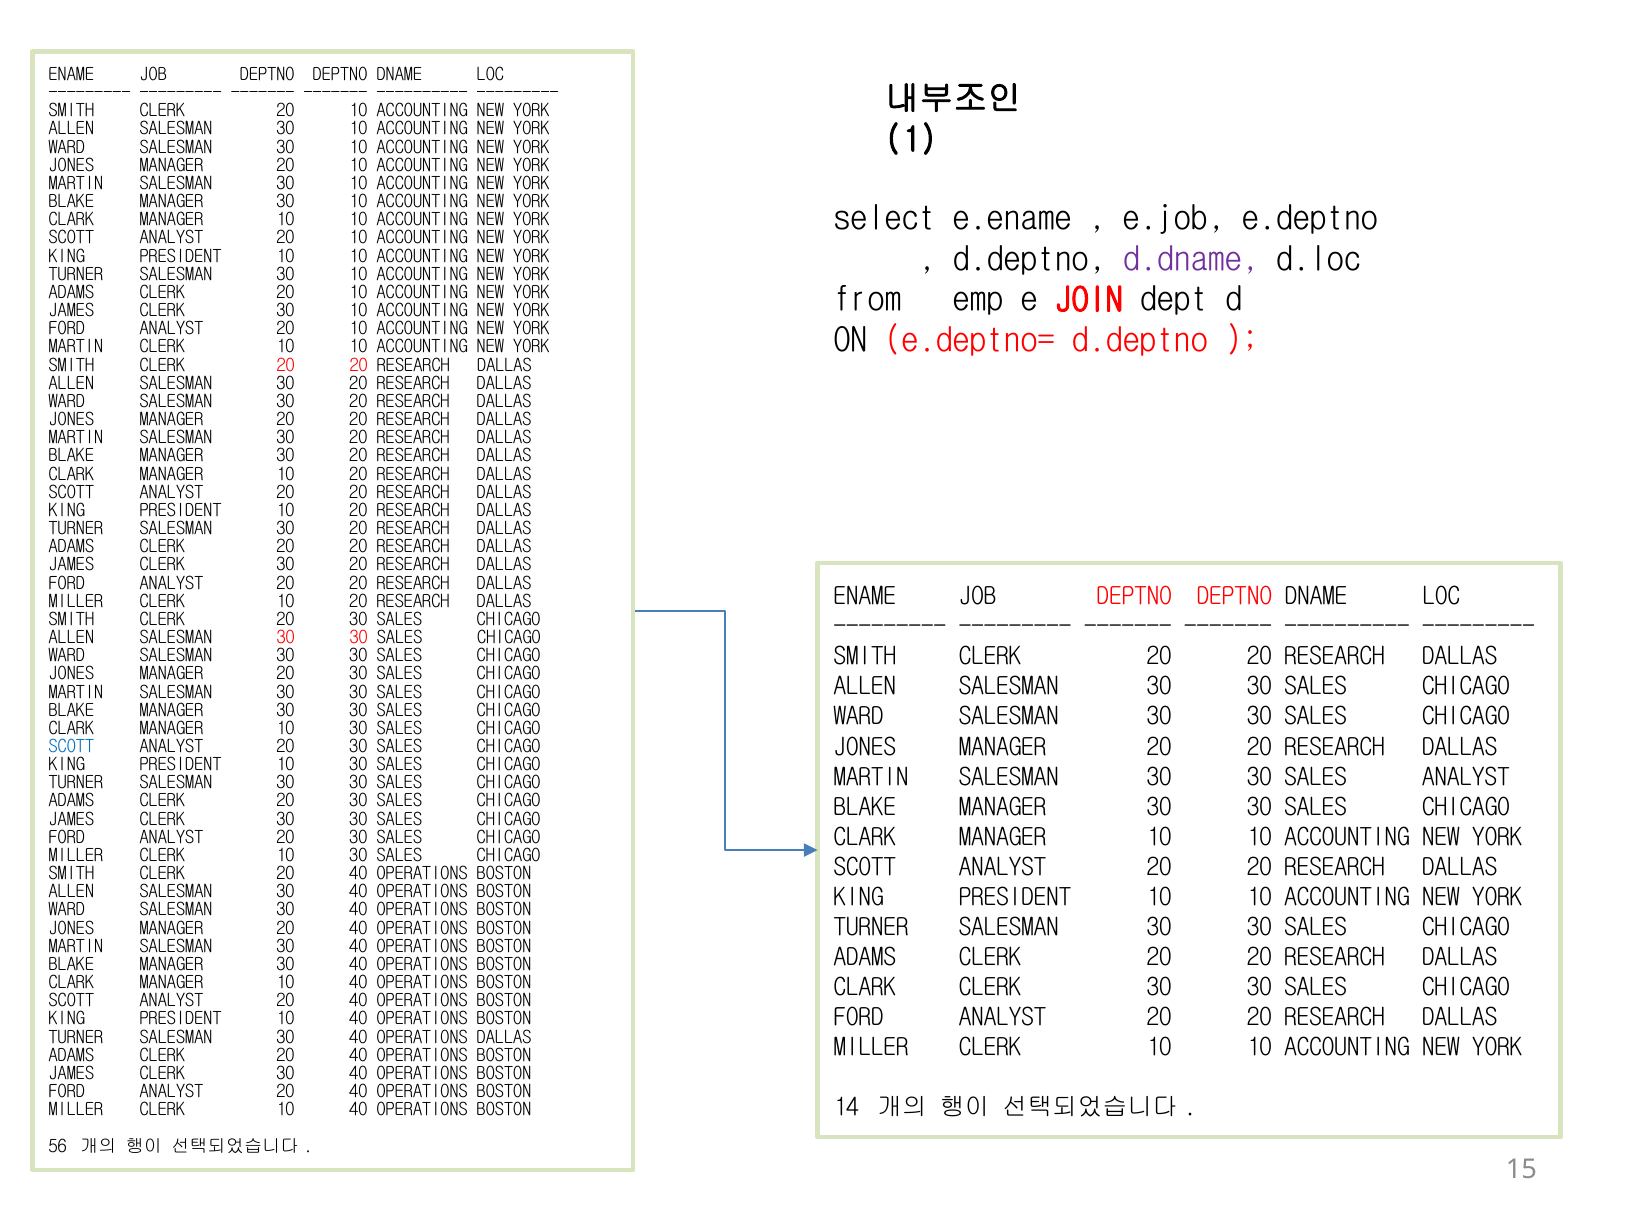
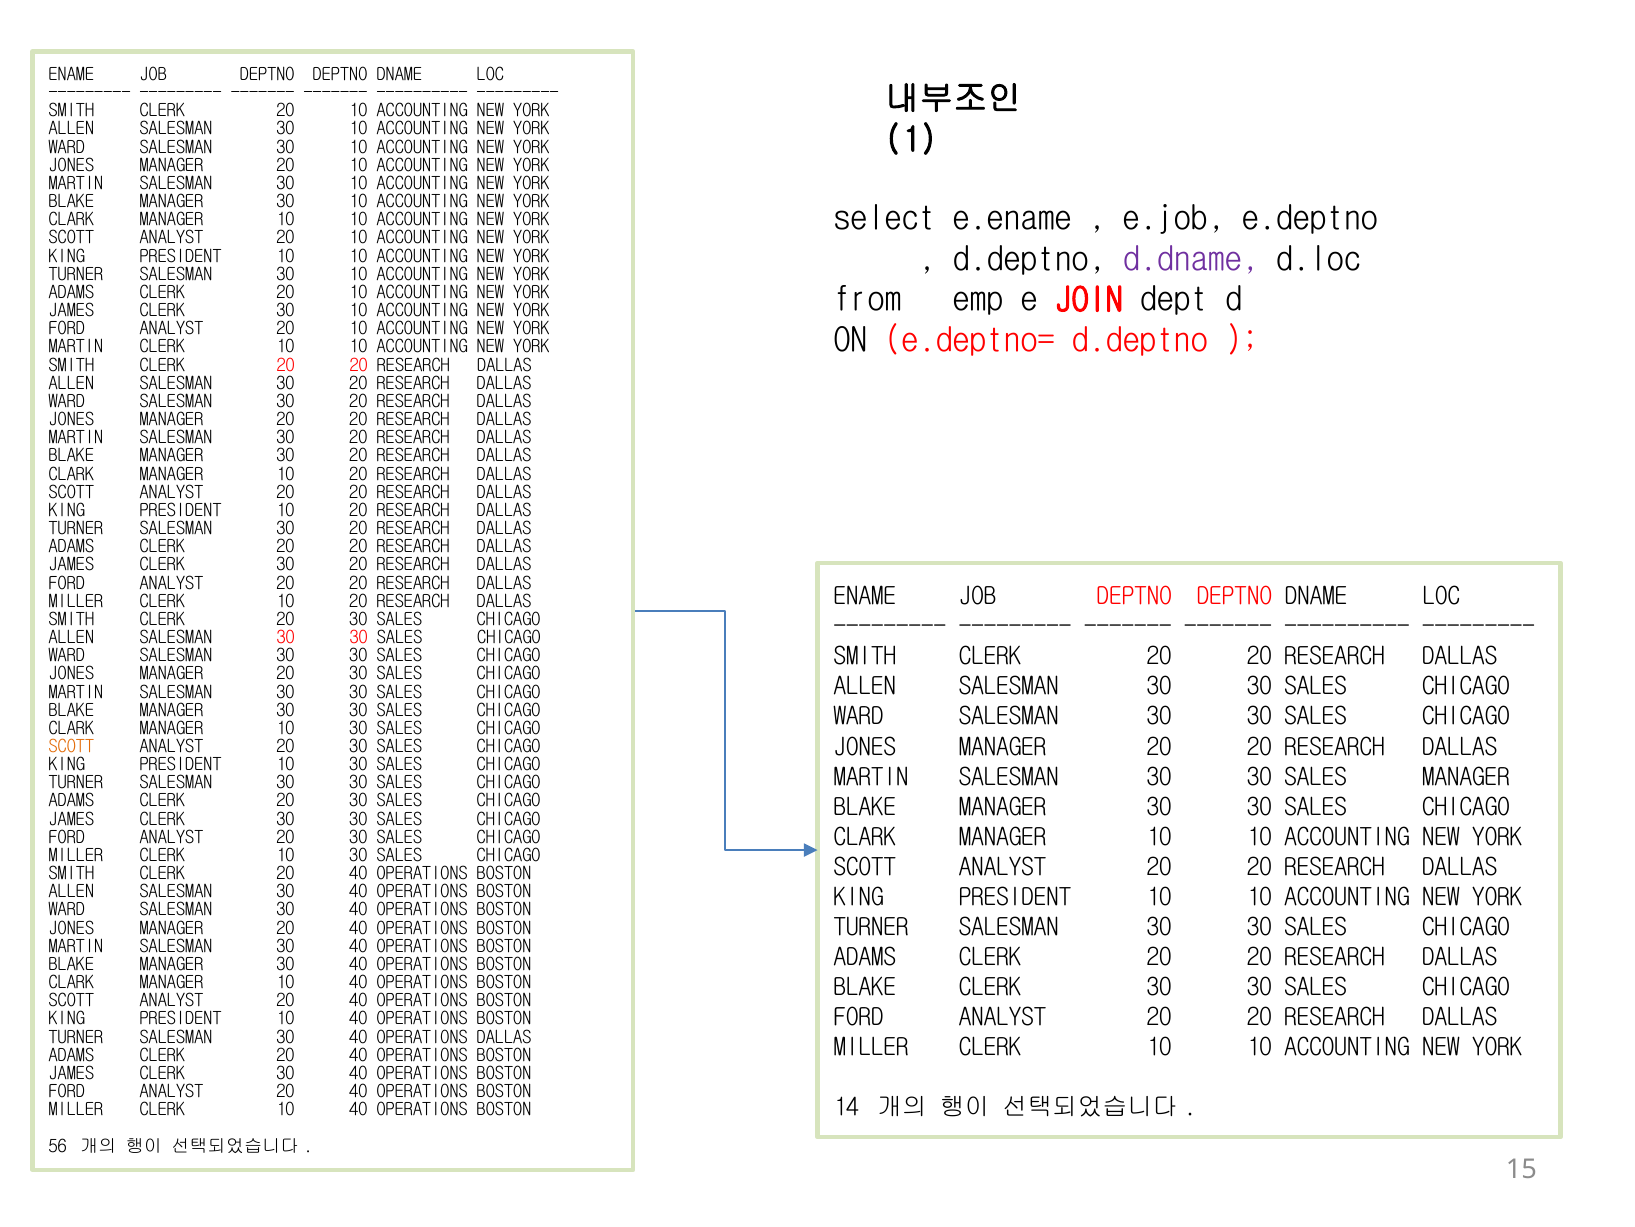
SCOTT colour: blue -> orange (71, 746)
SALES ANALYST: ANALYST -> MANAGER (1466, 776)
CLARK: CLARK -> BLAKE (865, 986)
